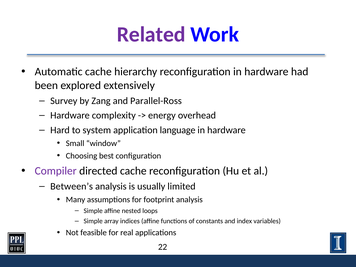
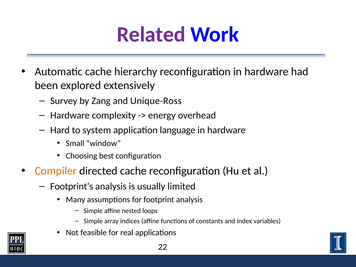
Parallel-Ross: Parallel-Ross -> Unique-Ross (156, 101)
Compiler colour: purple -> orange (56, 171)
Between’s: Between’s -> Footprint’s (72, 186)
